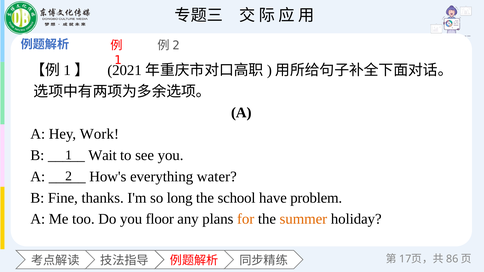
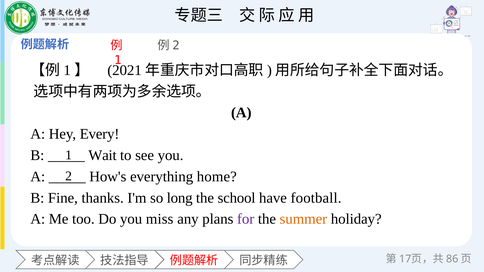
Work: Work -> Every (100, 134)
water: water -> home (217, 177)
problem: problem -> football (316, 198)
floor: floor -> miss (160, 219)
for colour: orange -> purple (246, 219)
